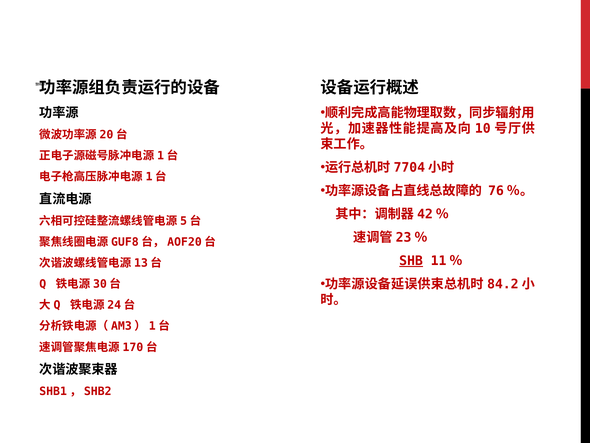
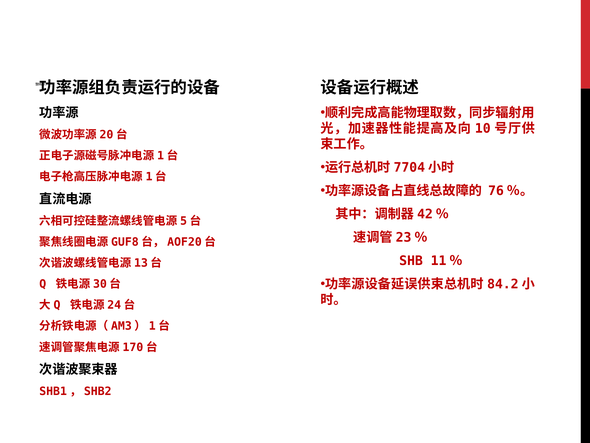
SHB underline: present -> none (411, 261)
